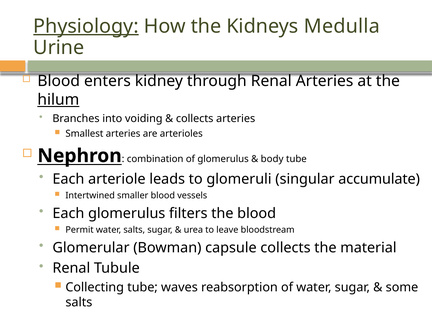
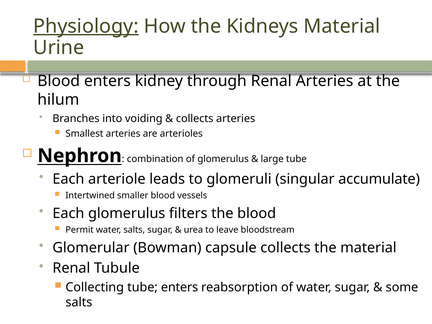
Kidneys Medulla: Medulla -> Material (342, 26)
hilum underline: present -> none (58, 100)
body: body -> large (272, 159)
tube waves: waves -> enters (180, 287)
